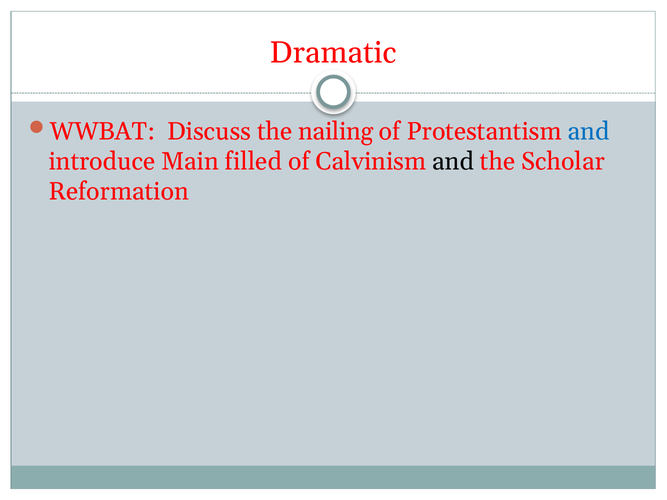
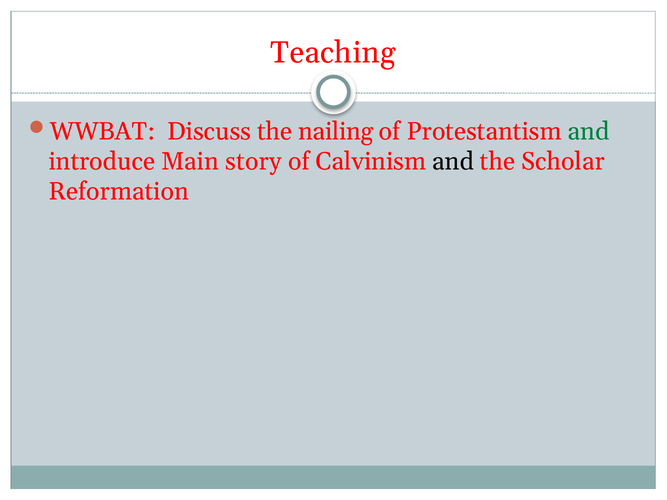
Dramatic: Dramatic -> Teaching (333, 53)
and colour: blue -> green (589, 131)
filled: filled -> story (253, 161)
